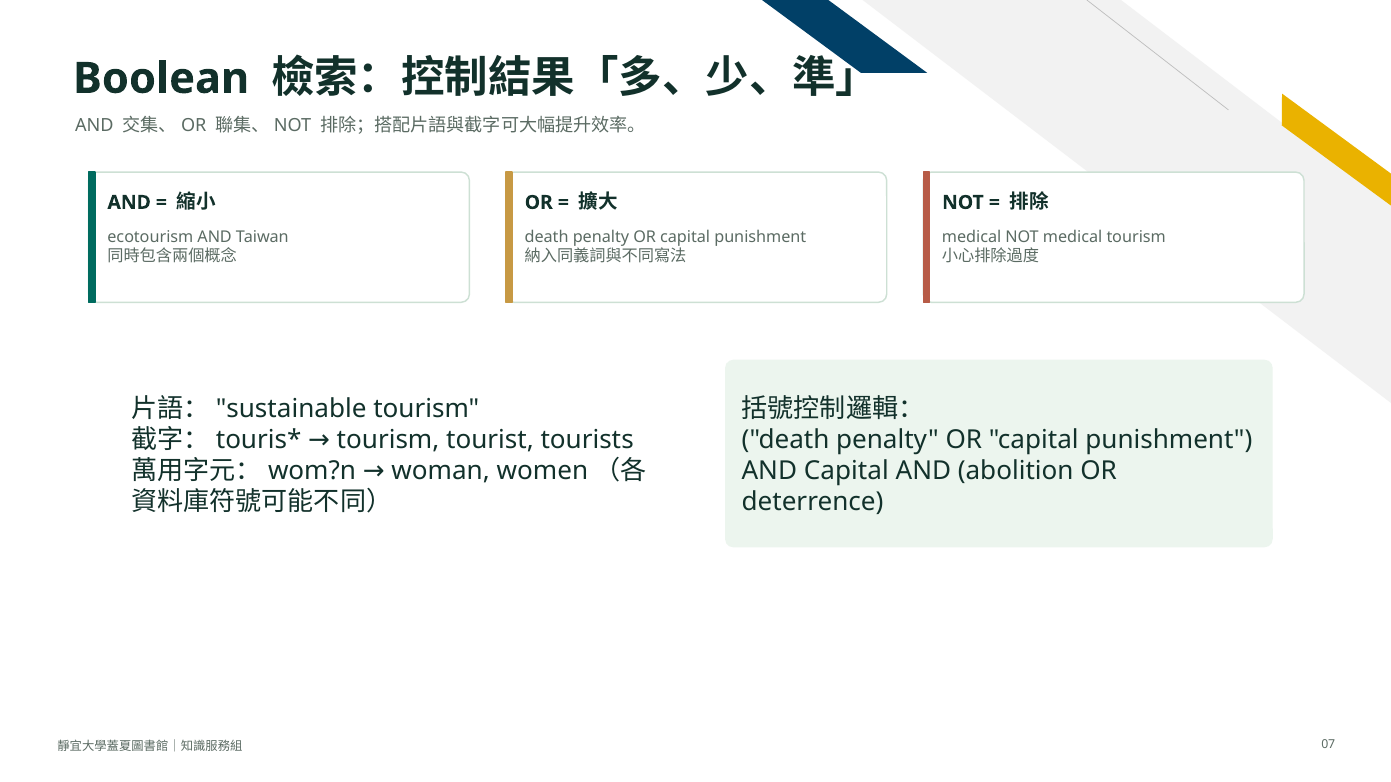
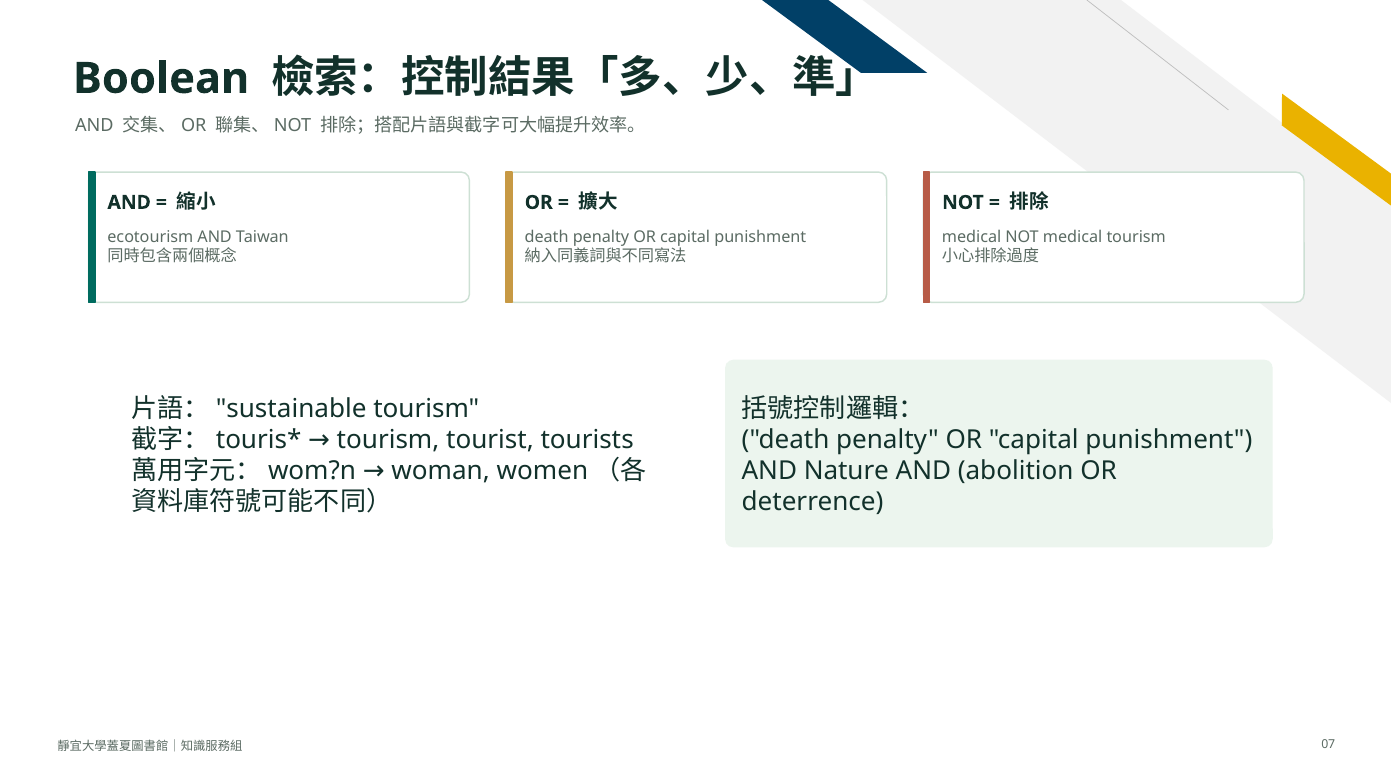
AND Capital: Capital -> Nature (846, 471)
